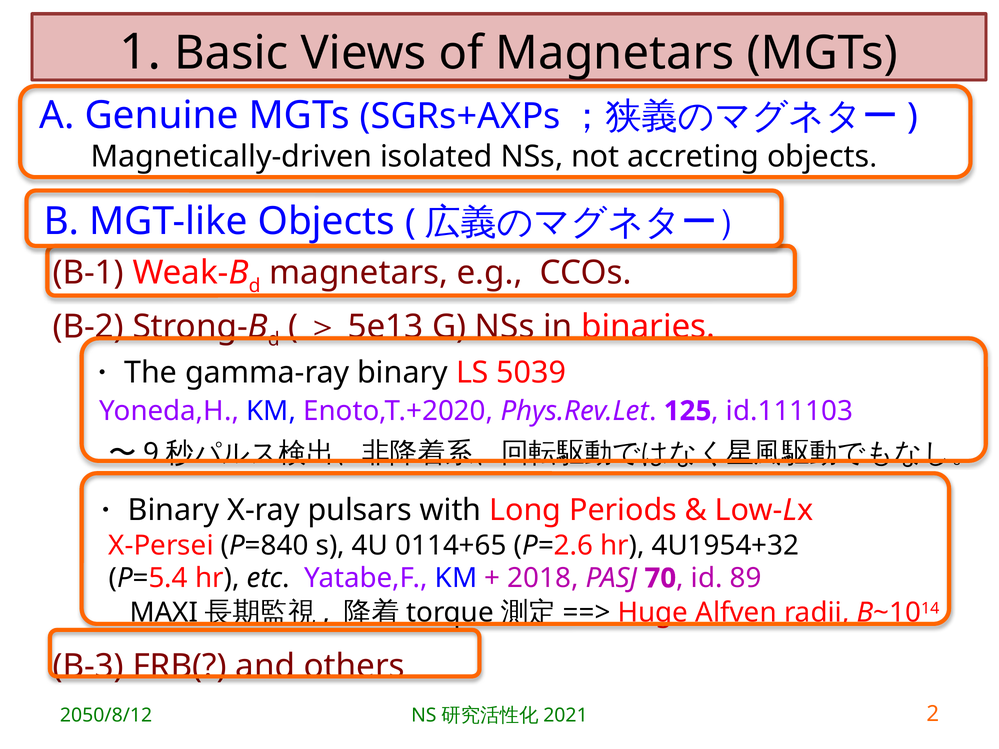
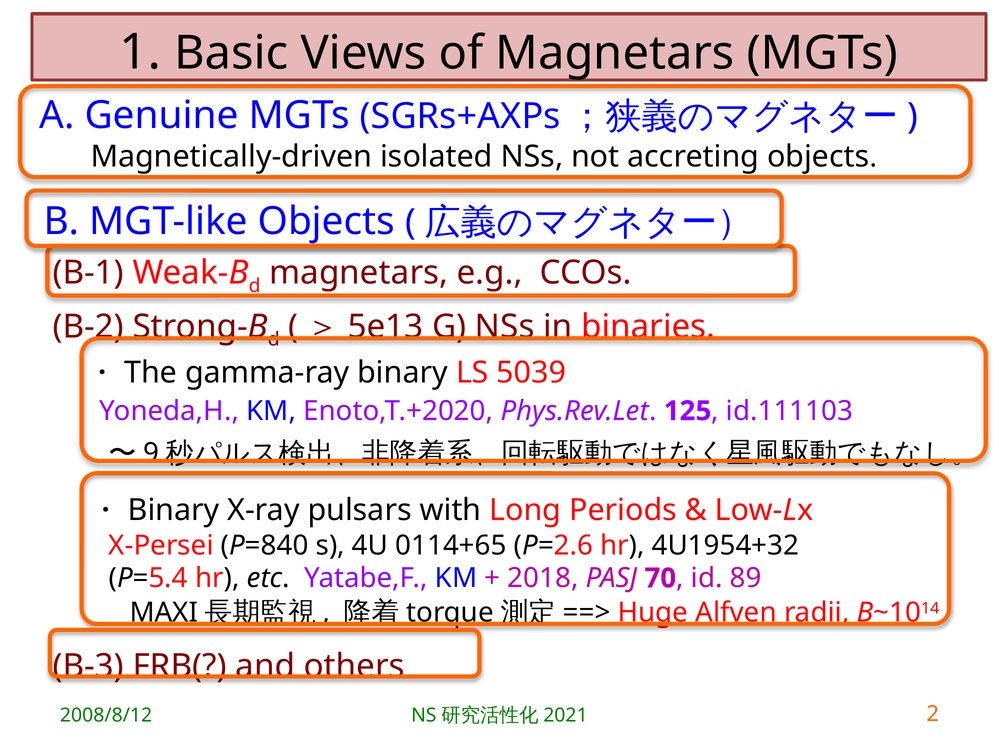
2050/8/12: 2050/8/12 -> 2008/8/12 (106, 716)
